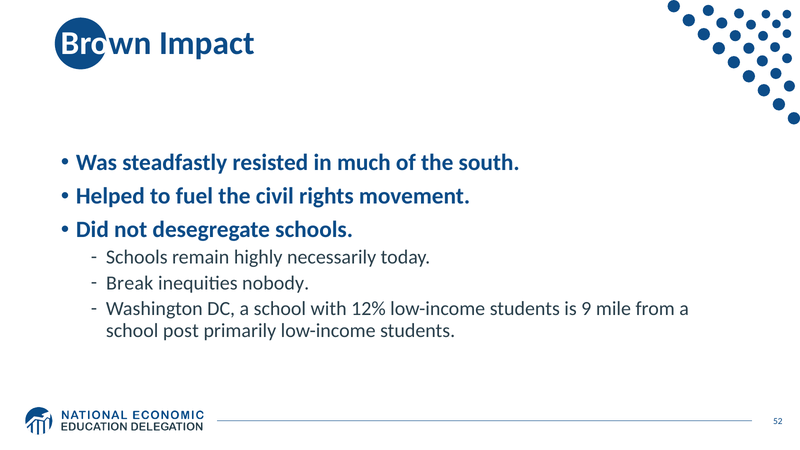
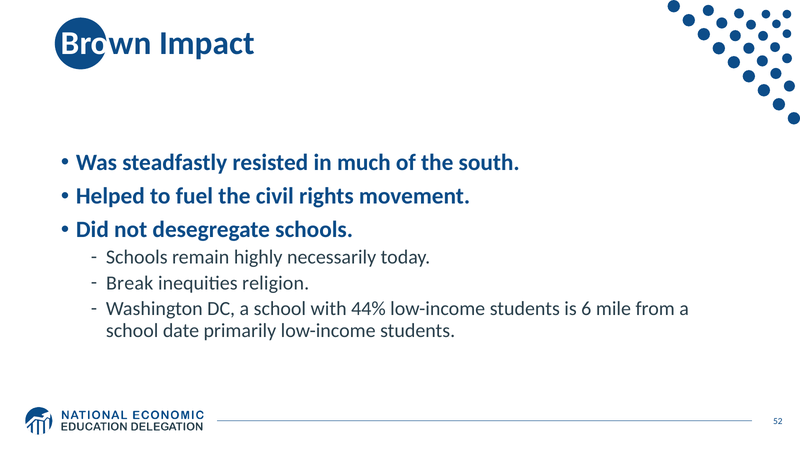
nobody: nobody -> religion (276, 283)
12%: 12% -> 44% (368, 309)
9: 9 -> 6 (586, 309)
post: post -> date (181, 330)
